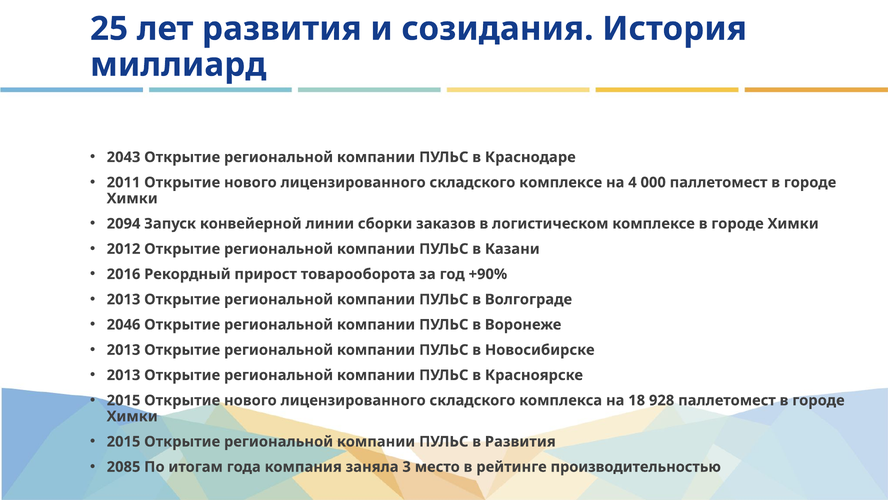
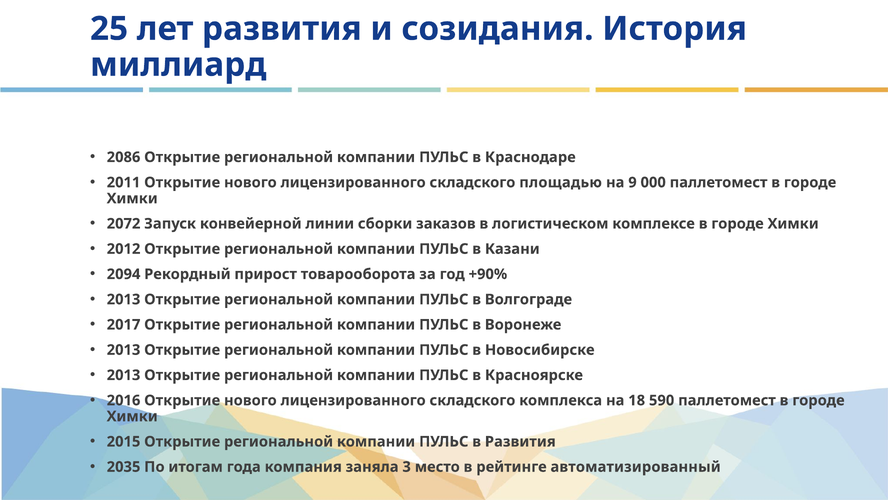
2043: 2043 -> 2086 (124, 157)
складского комплексе: комплексе -> площадью (561, 182)
4: 4 -> 9 (632, 182)
2094: 2094 -> 2072 (124, 223)
2016: 2016 -> 2094 (124, 274)
2046: 2046 -> 2017 (124, 324)
2015: 2015 -> 2016 (124, 400)
928: 928 -> 590 (662, 400)
2085: 2085 -> 2035 (124, 466)
производительностью: производительностью -> автоматизированный (636, 466)
